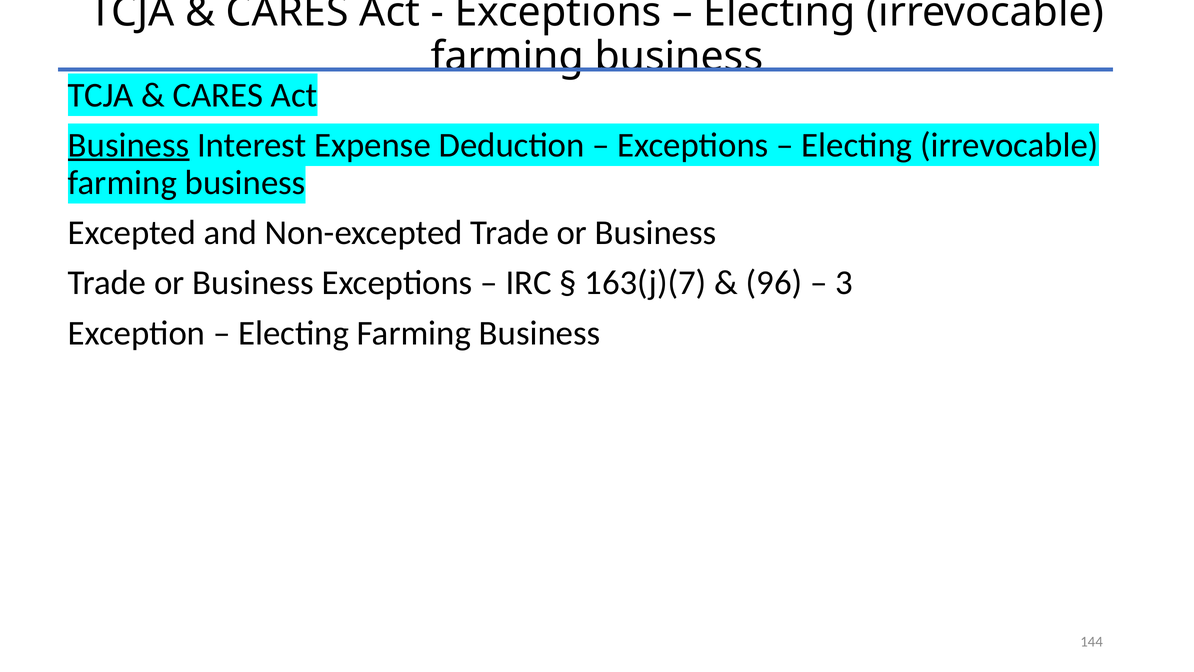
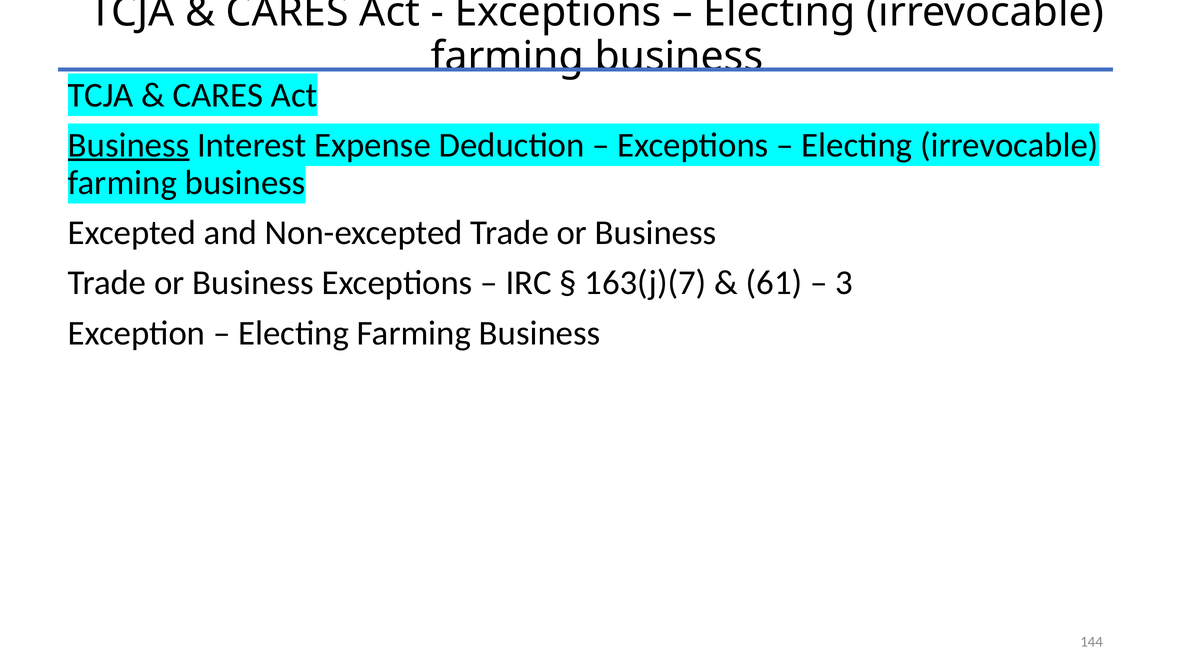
96: 96 -> 61 (774, 283)
